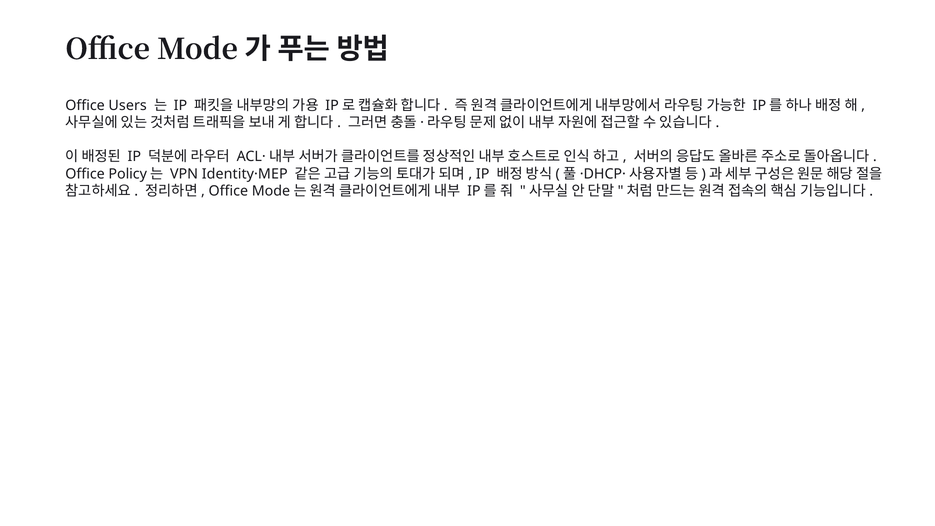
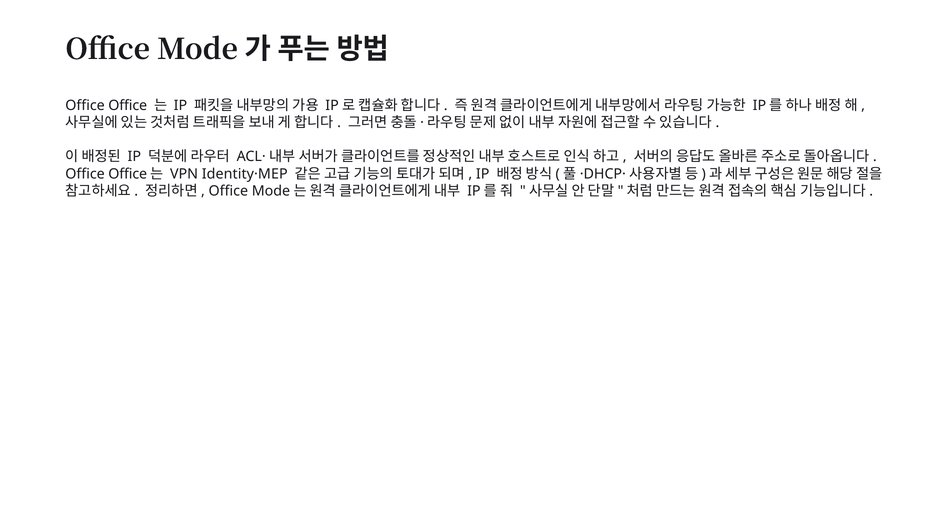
Users: Users -> Office (128, 105)
Policy: Policy -> Office (128, 174)
